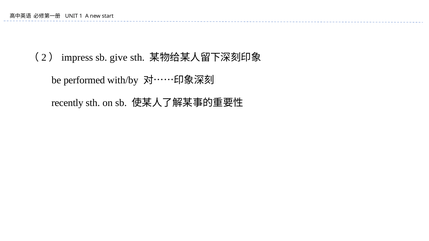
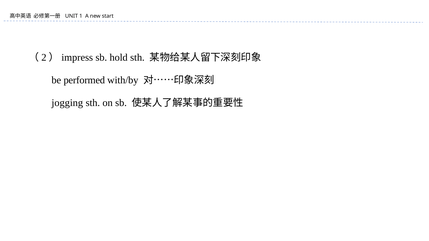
give: give -> hold (119, 57)
recently: recently -> jogging (67, 103)
